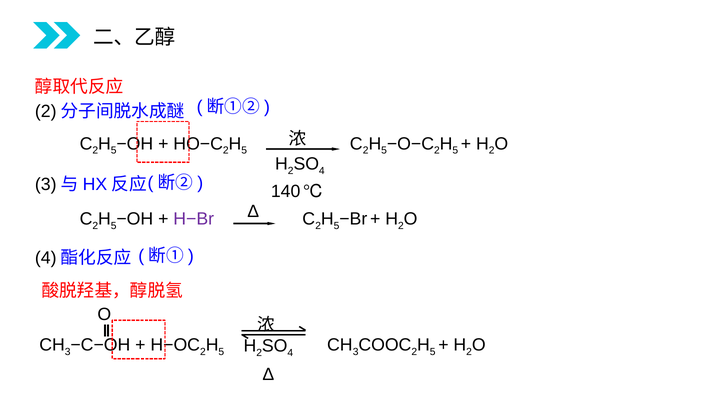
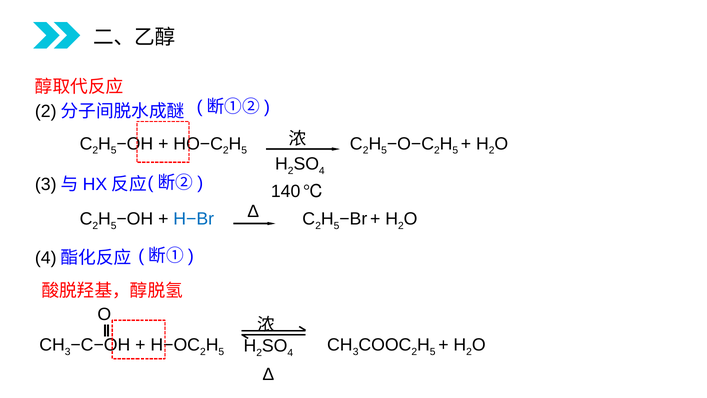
H−Br colour: purple -> blue (194, 219)
